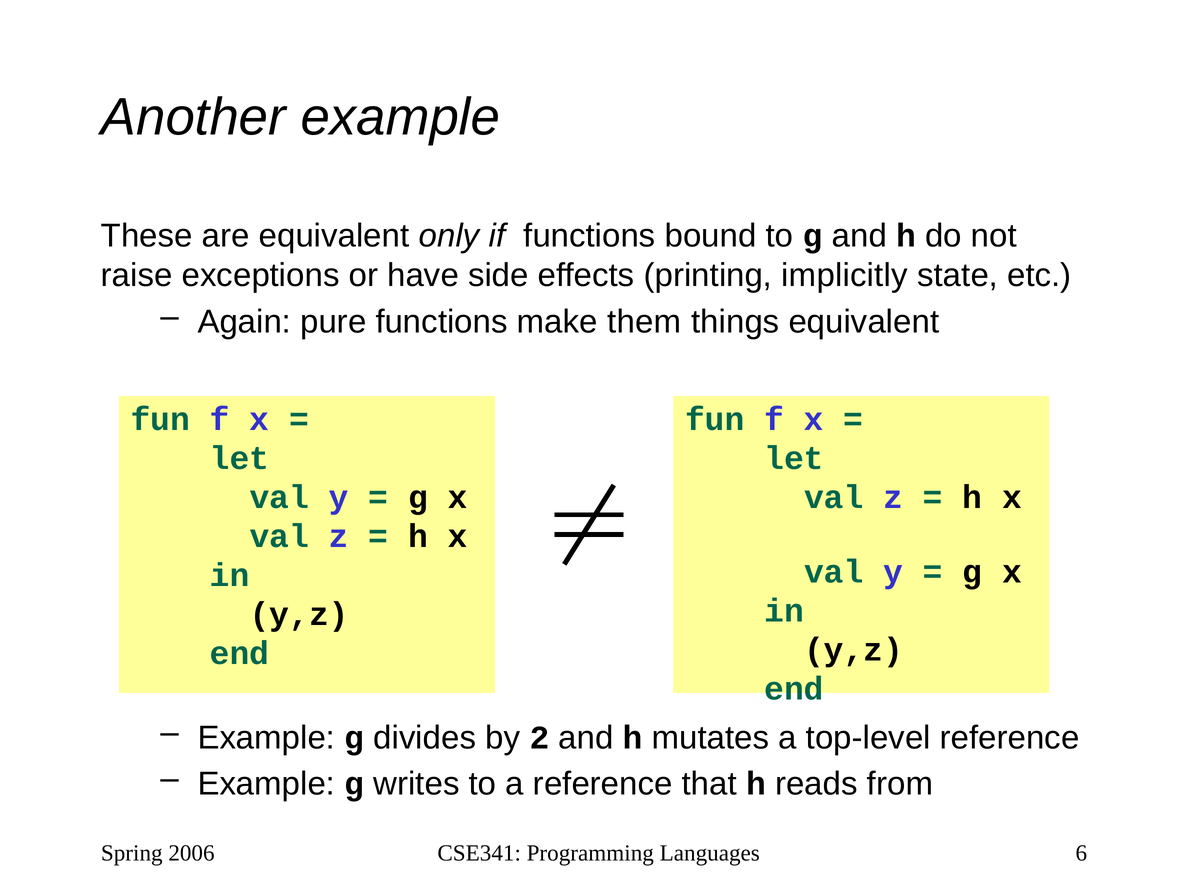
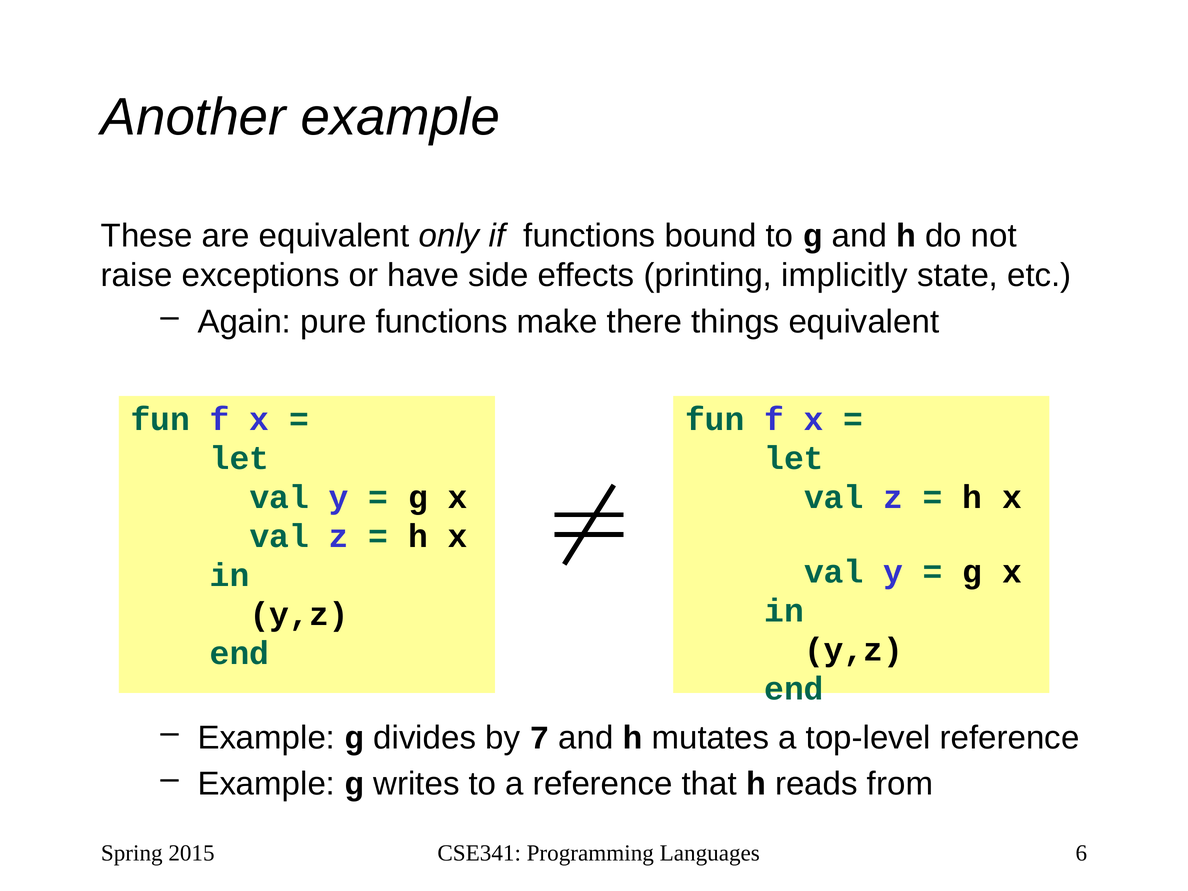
them: them -> there (644, 322)
2: 2 -> 7 (539, 738)
2006: 2006 -> 2015 (192, 853)
